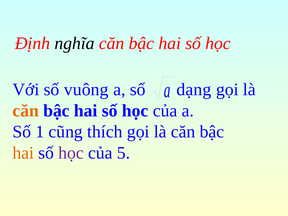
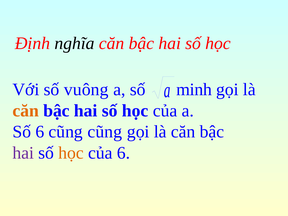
dạng: dạng -> minh (194, 90)
Số 1: 1 -> 6 (40, 132)
cũng thích: thích -> cũng (105, 132)
hai colour: orange -> purple (23, 153)
học colour: purple -> orange (71, 153)
của 5: 5 -> 6 (124, 153)
